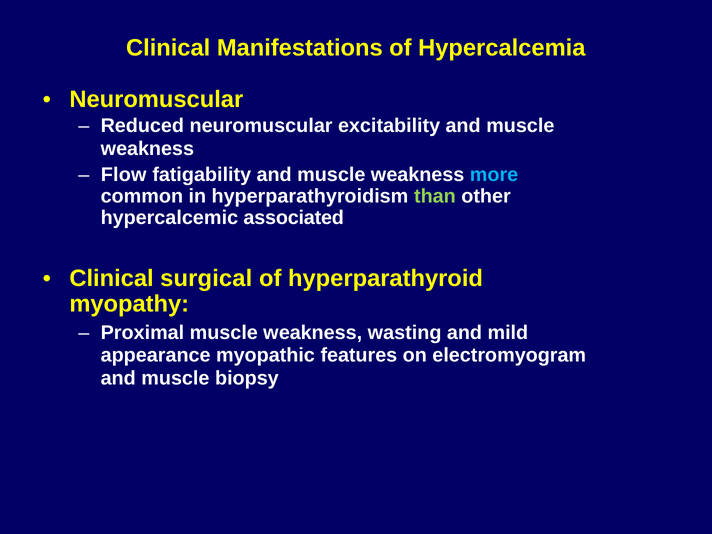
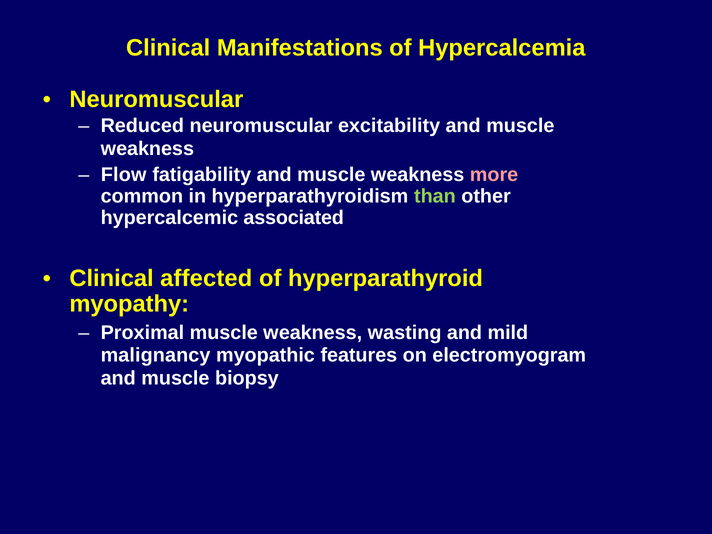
more colour: light blue -> pink (494, 175)
surgical: surgical -> affected (206, 278)
appearance: appearance -> malignancy (156, 355)
